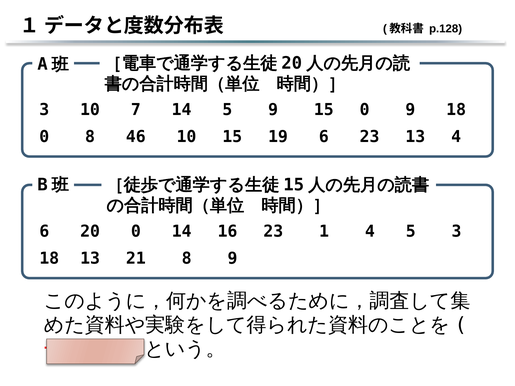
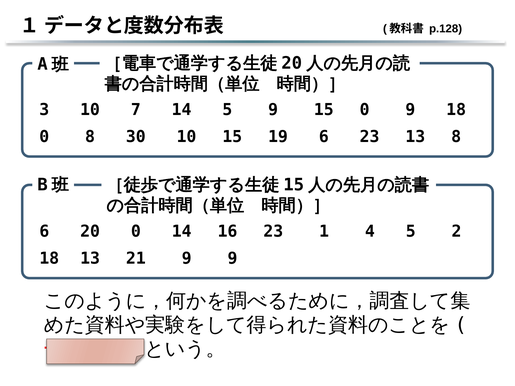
46: 46 -> 30 (136, 137)
13 4: 4 -> 8 (456, 137)
5 3: 3 -> 2 (457, 232)
21 8: 8 -> 9 (187, 258)
